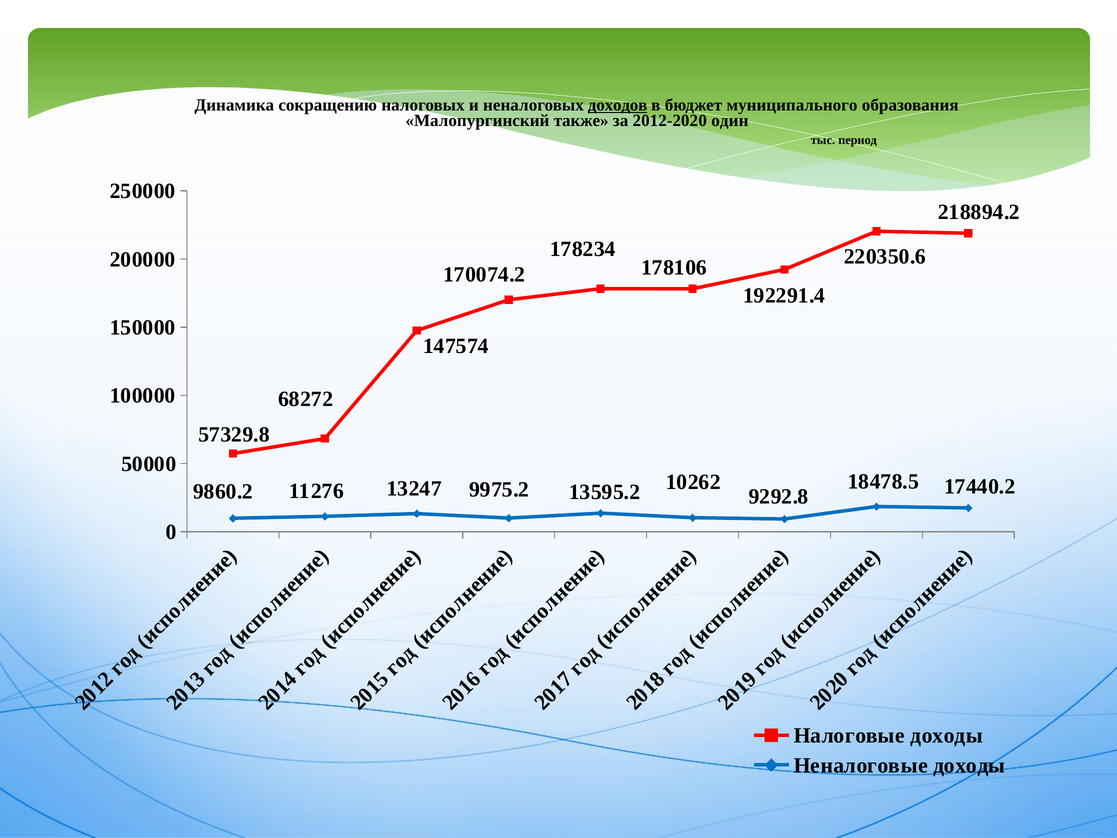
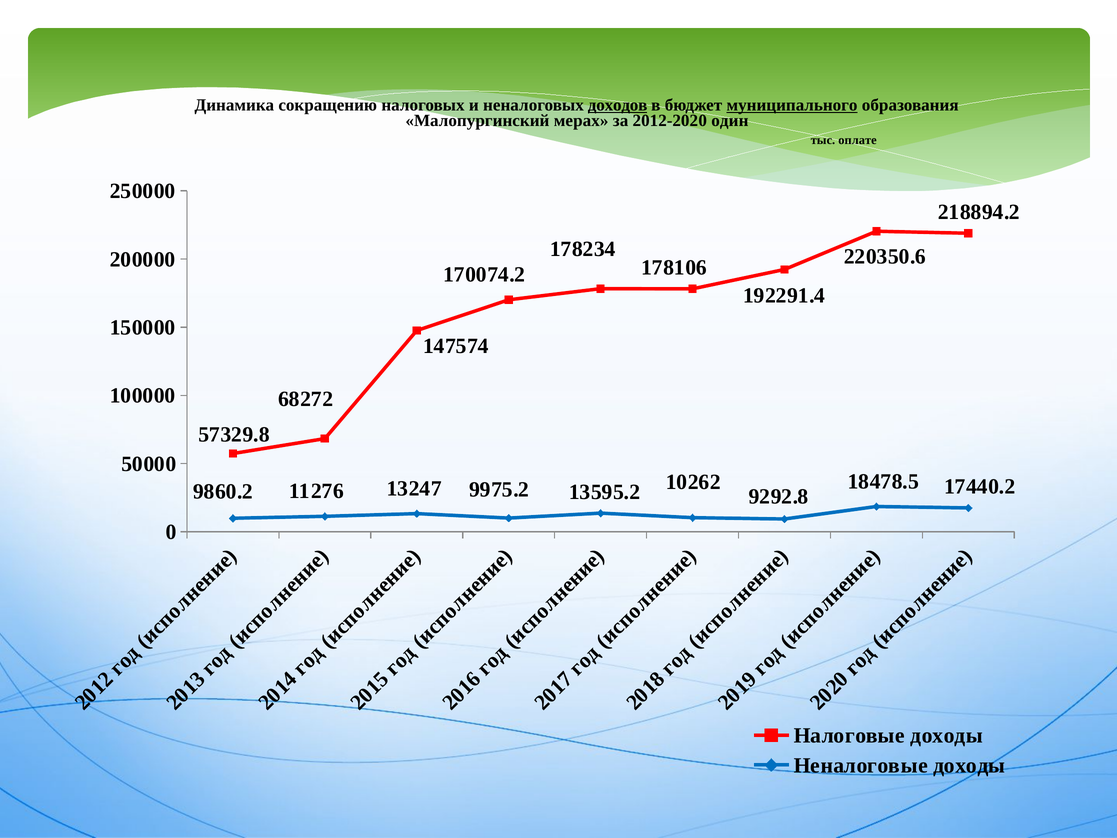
муниципального underline: none -> present (792, 105)
также: также -> мерах (581, 120)
период: период -> оплате (858, 140)
